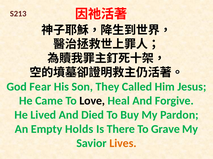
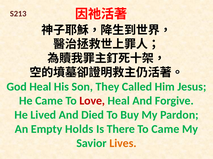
God Fear: Fear -> Heal (40, 87)
Love colour: black -> red (92, 101)
To Grave: Grave -> Came (165, 130)
